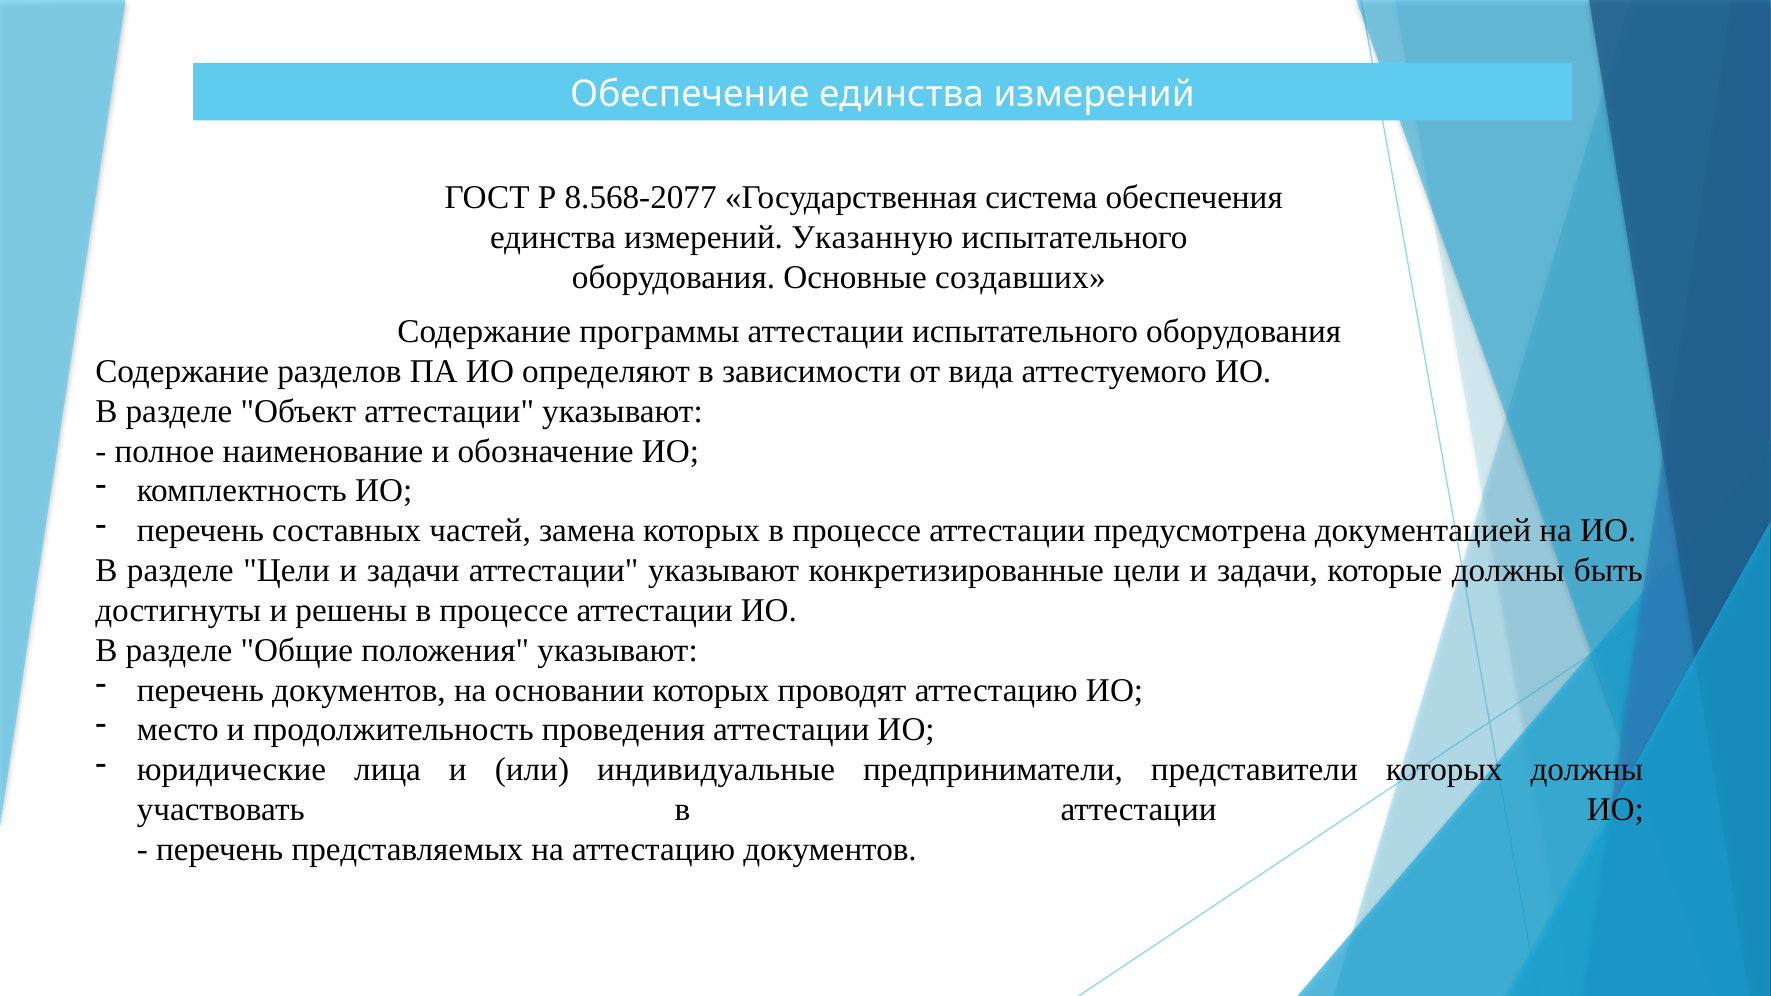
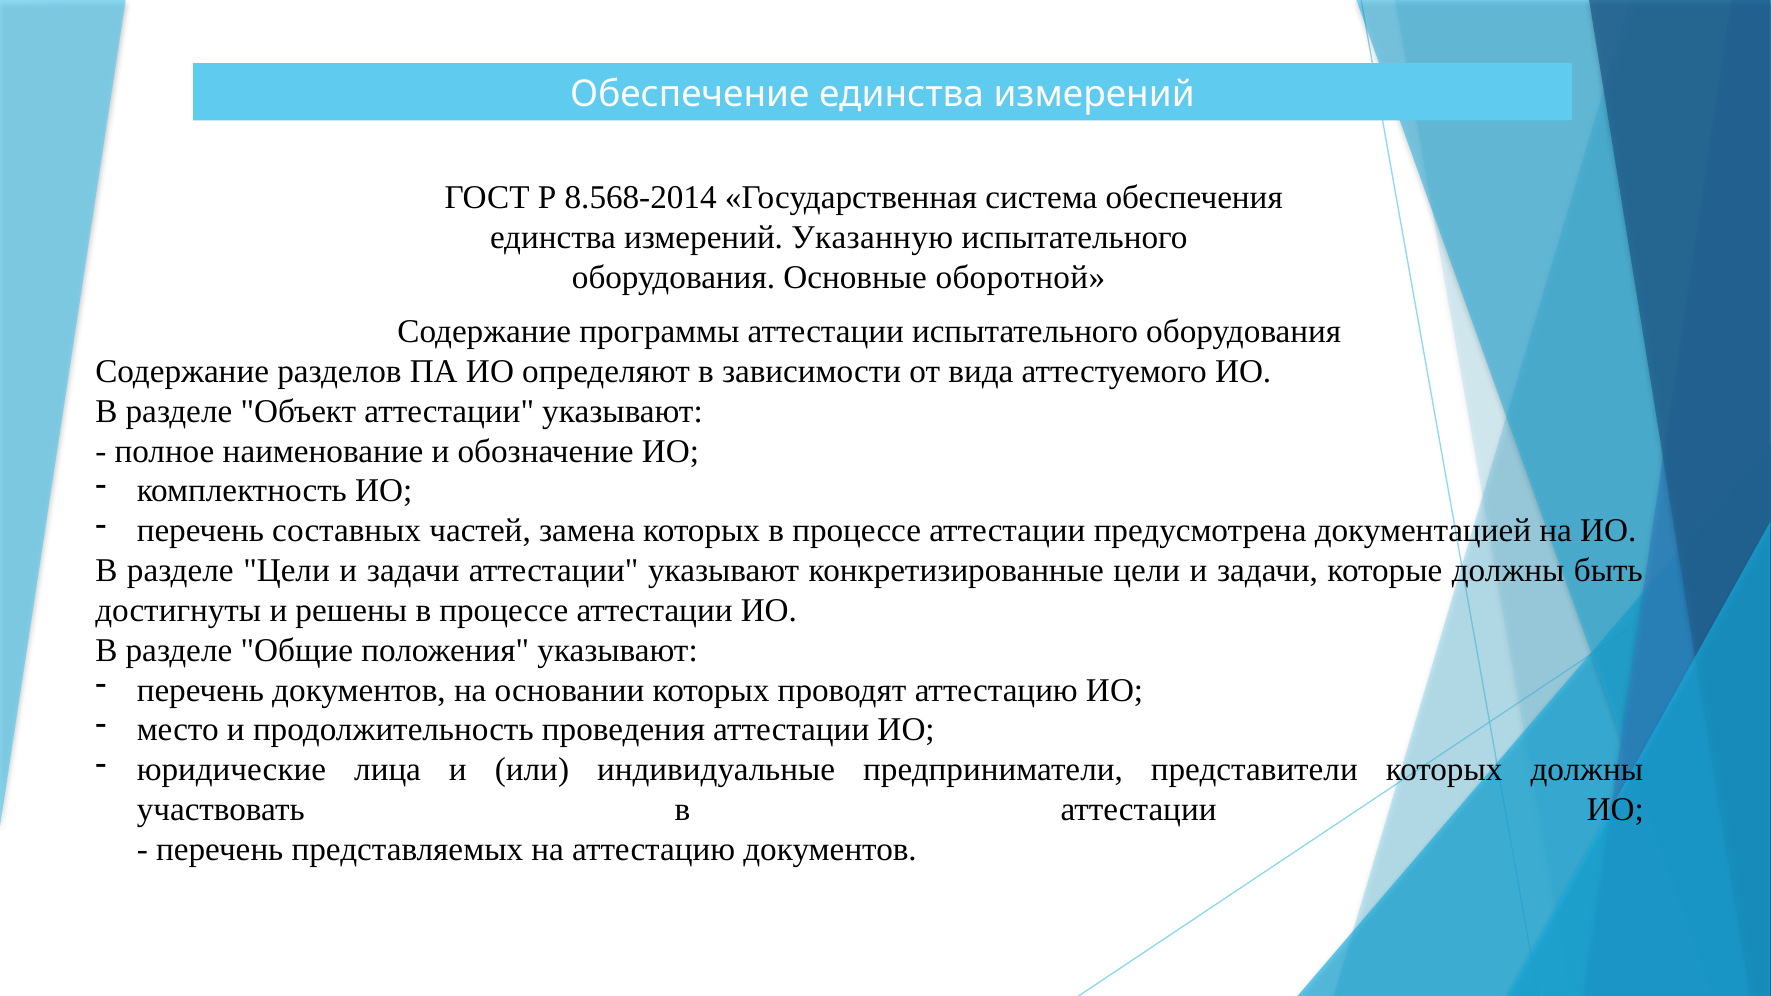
8.568-2077: 8.568-2077 -> 8.568-2014 (641, 198)
создавших: создавших -> оборотной (1020, 277)
